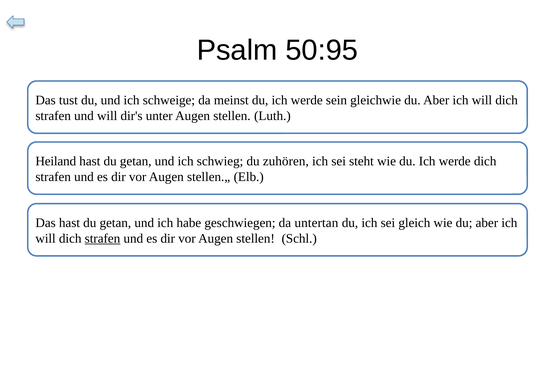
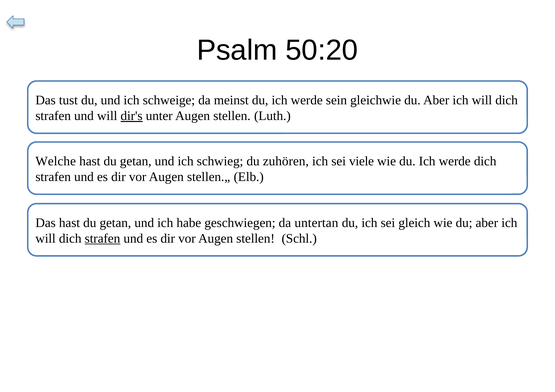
50:95: 50:95 -> 50:20 (322, 50)
dir's underline: none -> present (132, 116)
Heiland: Heiland -> Welche (56, 161)
steht: steht -> viele (362, 161)
